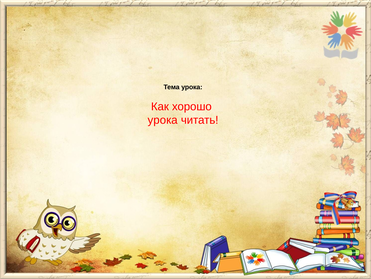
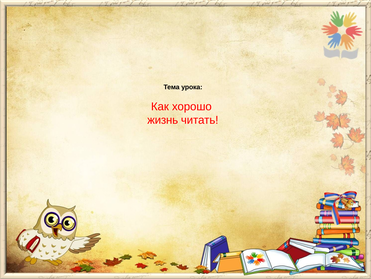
урока: урока -> жизнь (163, 120)
